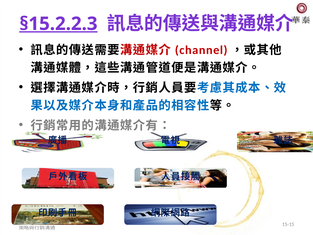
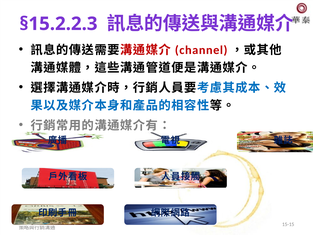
§15.2.2.3 underline: present -> none (58, 24)
